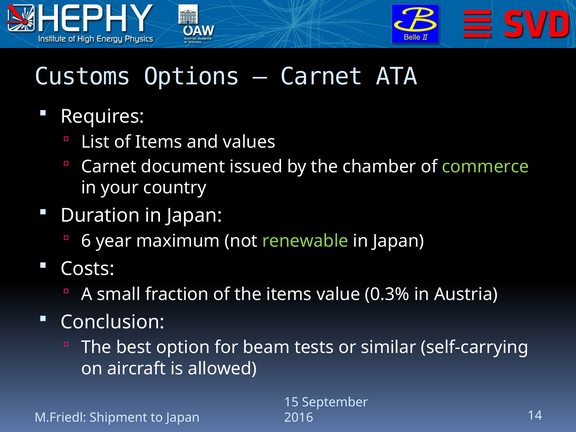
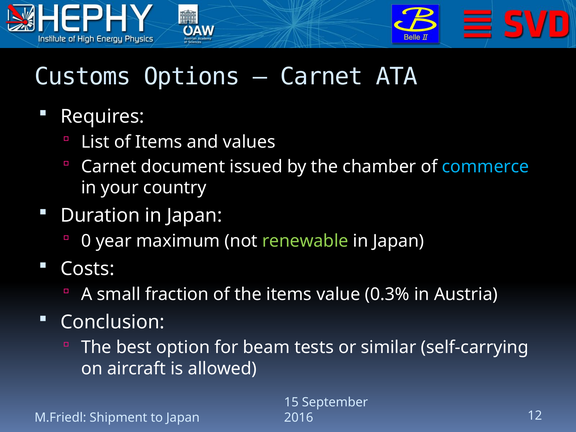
commerce colour: light green -> light blue (486, 167)
6: 6 -> 0 (86, 241)
14: 14 -> 12 (535, 416)
